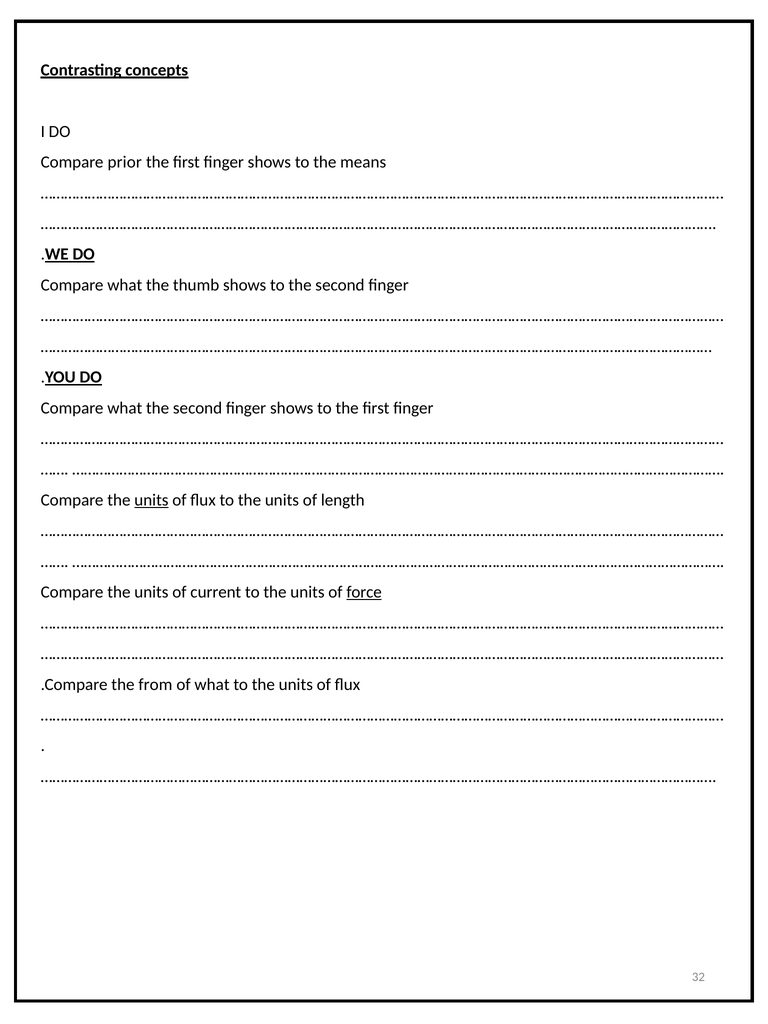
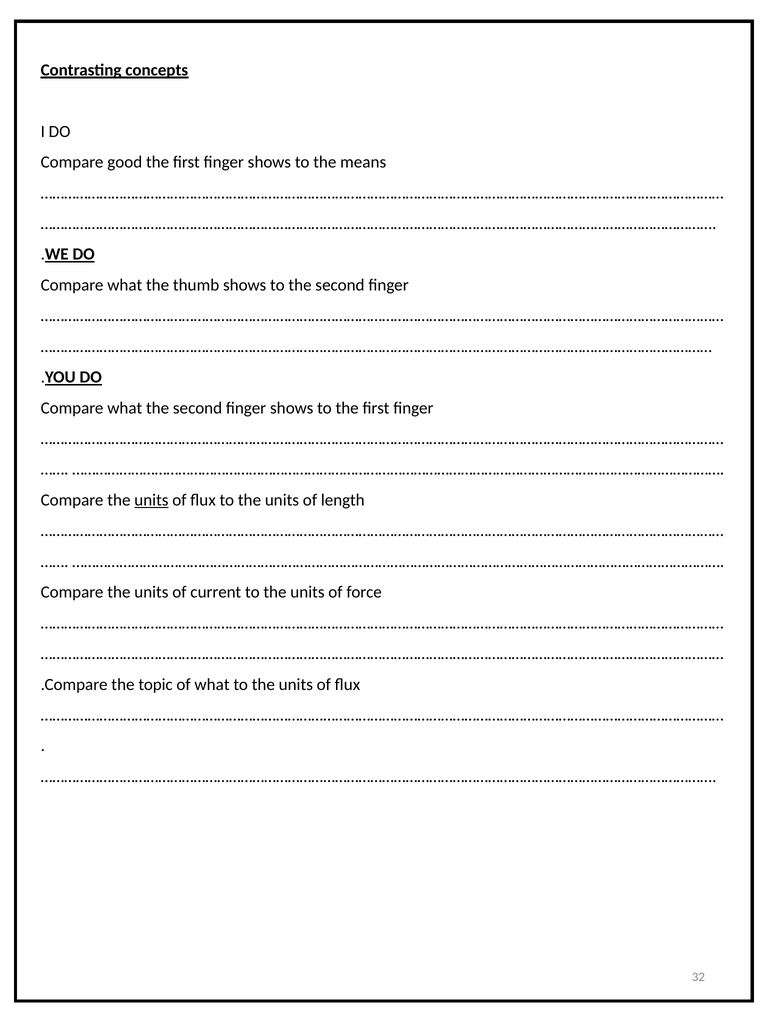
prior: prior -> good (125, 162)
force underline: present -> none (364, 592)
from: from -> topic (156, 684)
